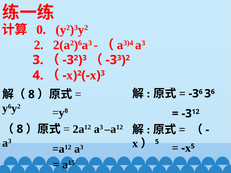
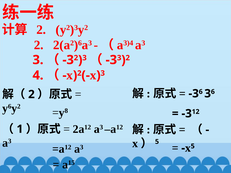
0: 0 -> 2 (41, 30)
8: 8 -> 2 (31, 94)
8: 8 -> 1 (20, 129)
